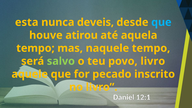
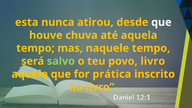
deveis: deveis -> atirou (95, 22)
que colour: light blue -> white (161, 22)
atirou: atirou -> chuva (82, 35)
pecado: pecado -> prática (112, 74)
